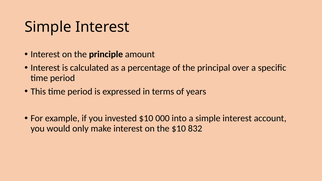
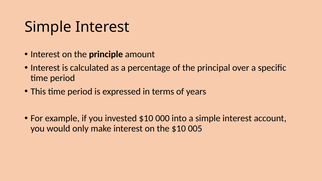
832: 832 -> 005 (195, 129)
